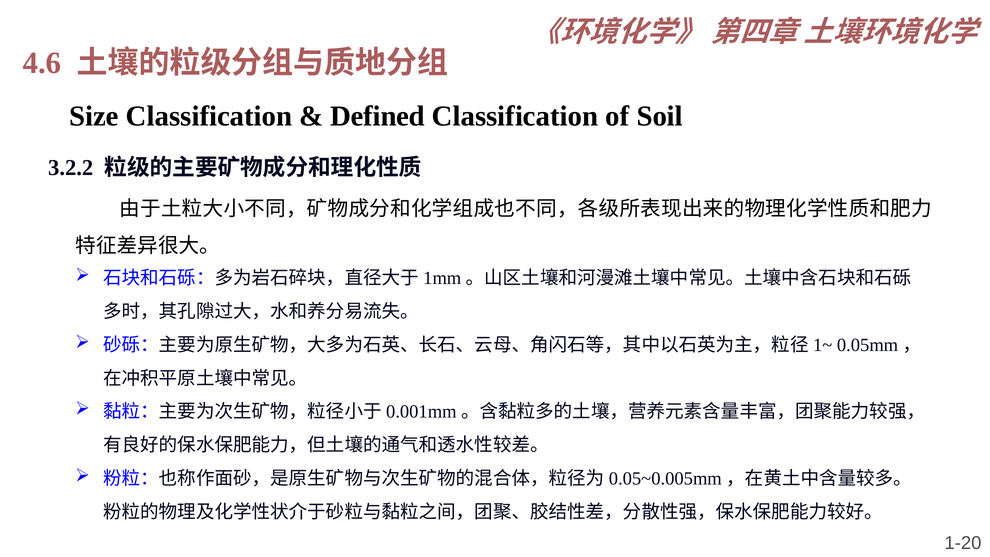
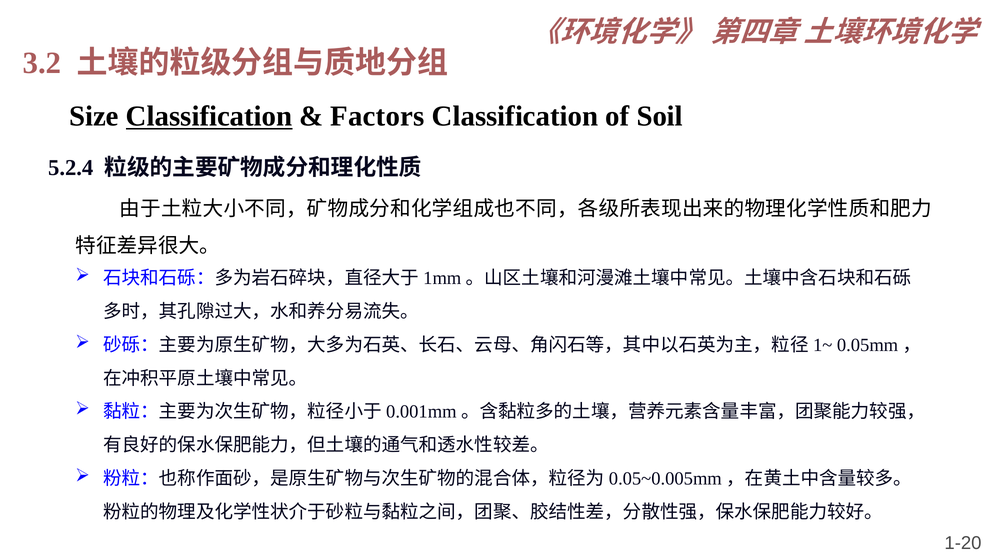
4.6: 4.6 -> 3.2 (42, 63)
Classification underline: none -> present (209, 116)
Defined: Defined -> Factors (377, 116)
3.2.2: 3.2.2 -> 5.2.4 (71, 168)
